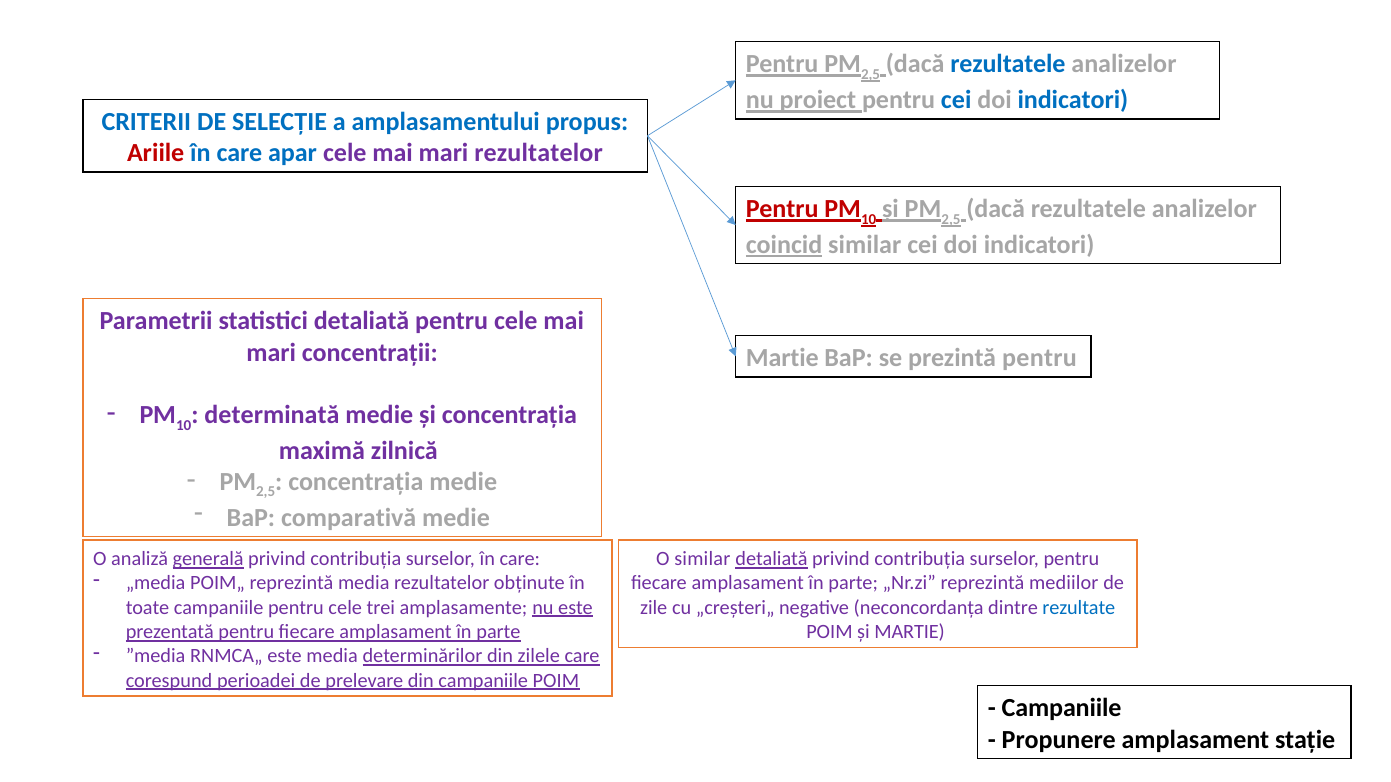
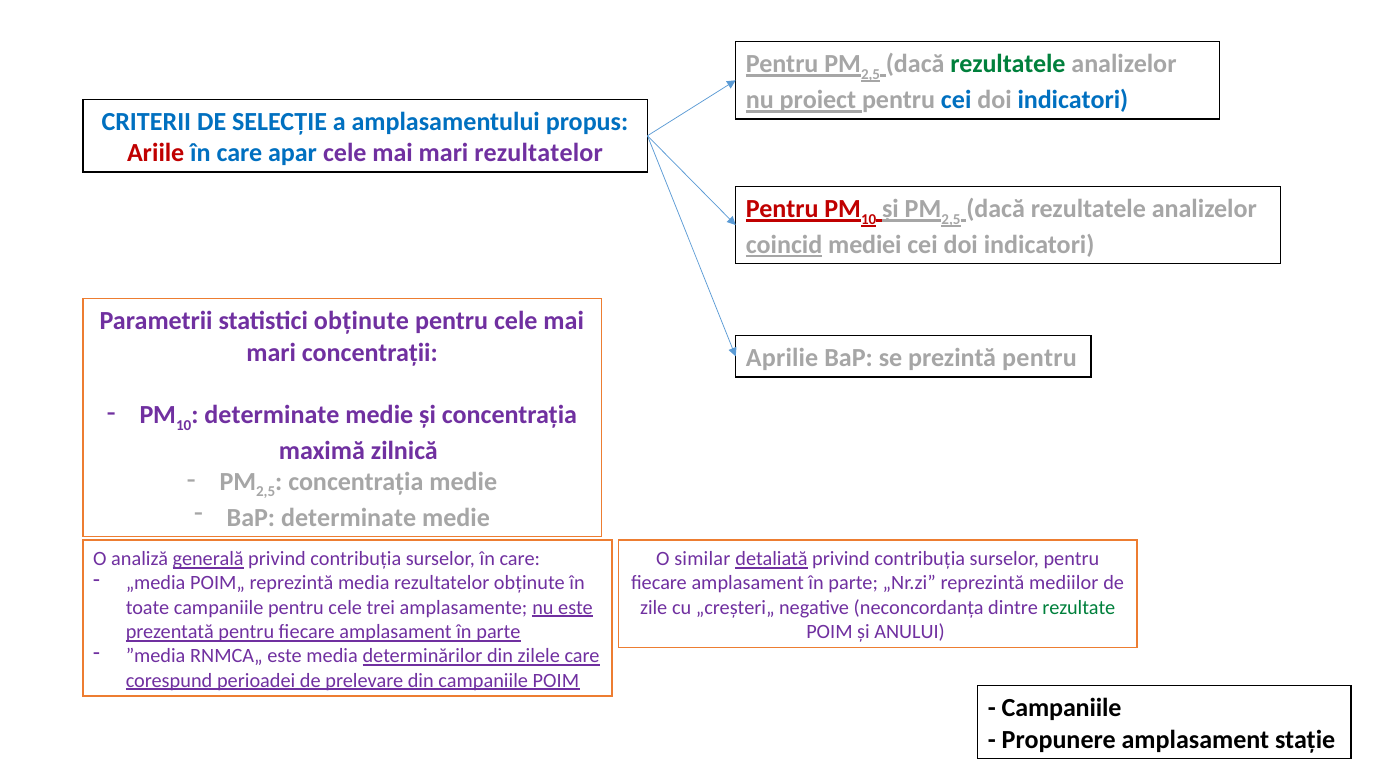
rezultatele colour: blue -> green (1008, 64)
coincid similar: similar -> mediei (865, 245)
statistici detaliată: detaliată -> obținute (361, 321)
Martie: Martie -> Aprilie (782, 358)
determinată: determinată -> determinate (272, 415)
BaP comparativă: comparativă -> determinate (349, 518)
rezultate colour: blue -> green (1079, 608)
și MARTIE: MARTIE -> ANULUI (910, 632)
